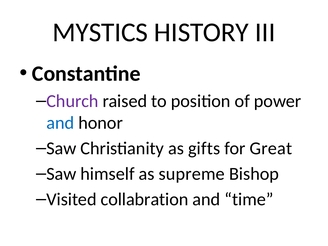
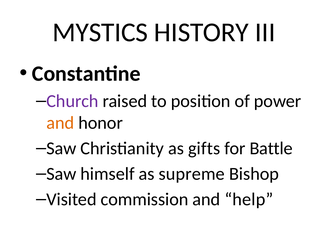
and colour: blue -> orange (60, 123)
Great: Great -> Battle (271, 148)
collabration: collabration -> commission (145, 199)
time: time -> help (249, 199)
